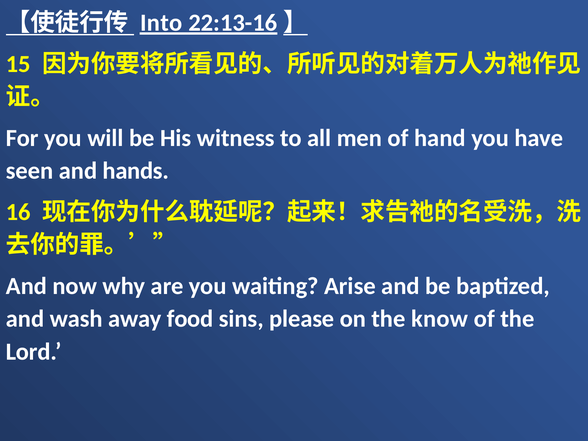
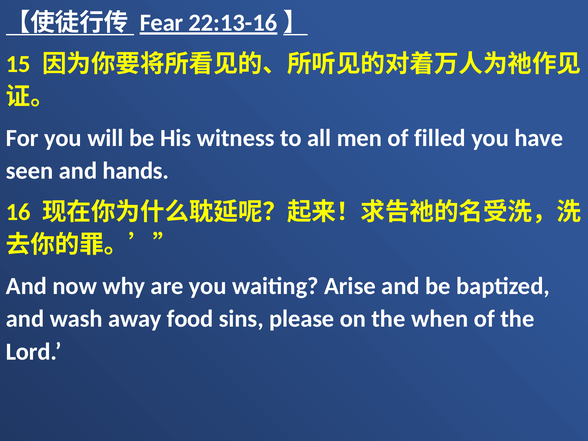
Into: Into -> Fear (161, 23)
hand: hand -> filled (440, 138)
know: know -> when (440, 319)
